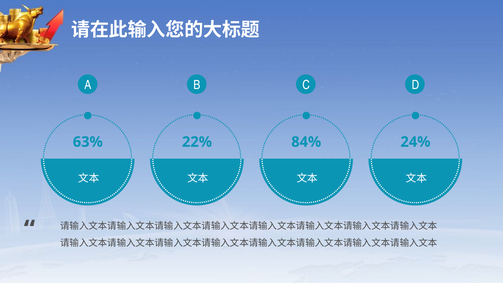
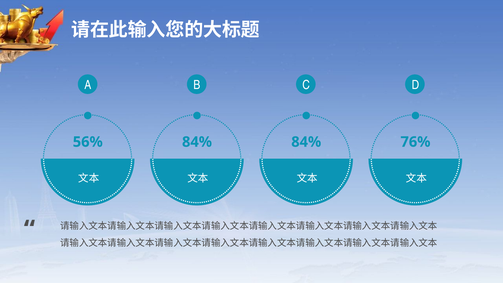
63%: 63% -> 56% (88, 142)
22%: 22% -> 84% (197, 142)
24%: 24% -> 76% (415, 142)
